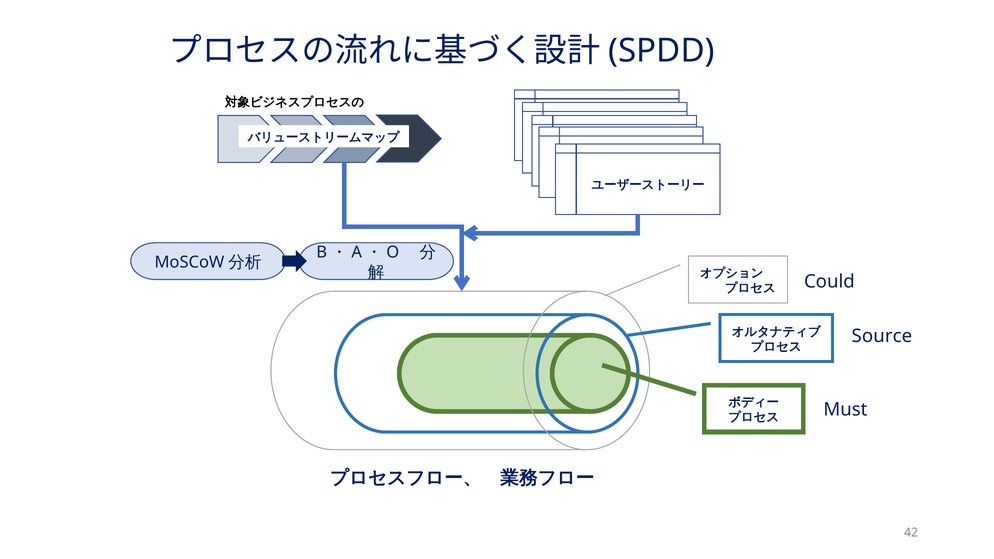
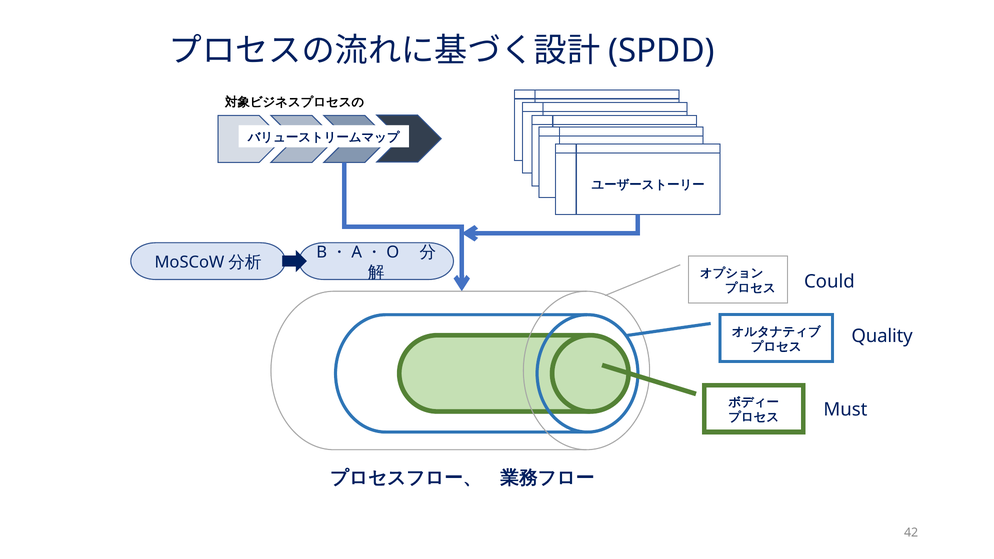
Source: Source -> Quality (882, 336)
